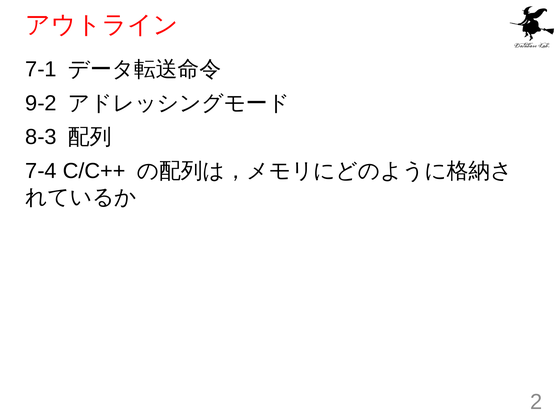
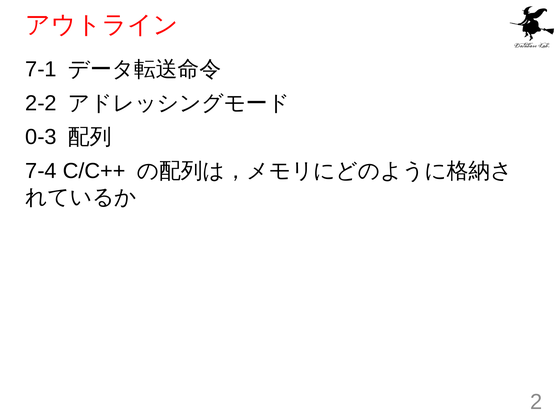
9-2: 9-2 -> 2-2 (41, 103)
8-3: 8-3 -> 0-3 (41, 137)
